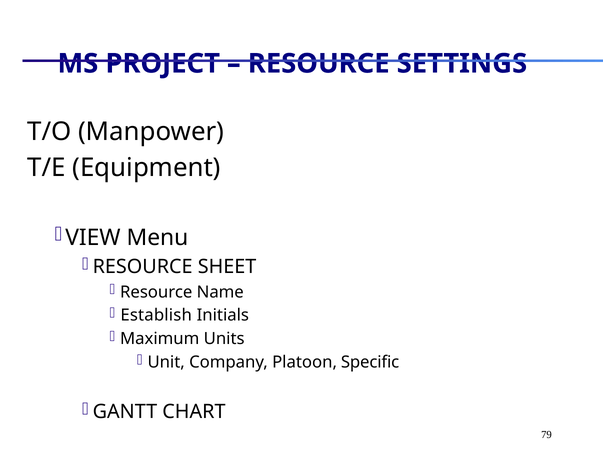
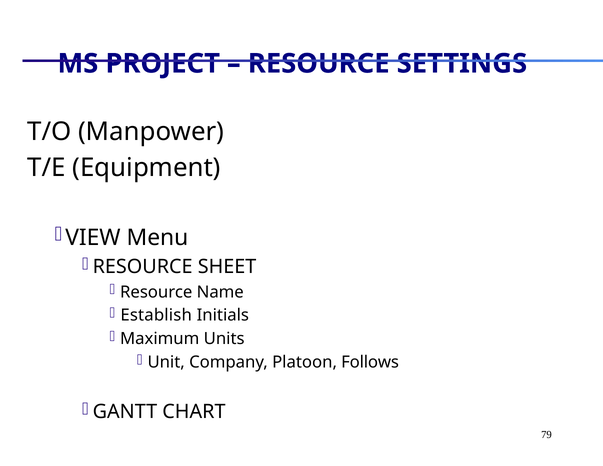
Specific: Specific -> Follows (370, 362)
